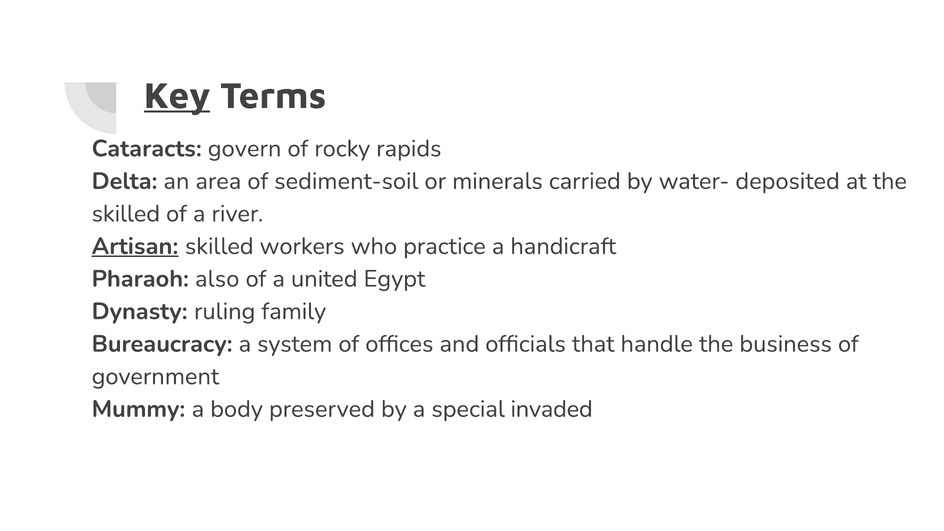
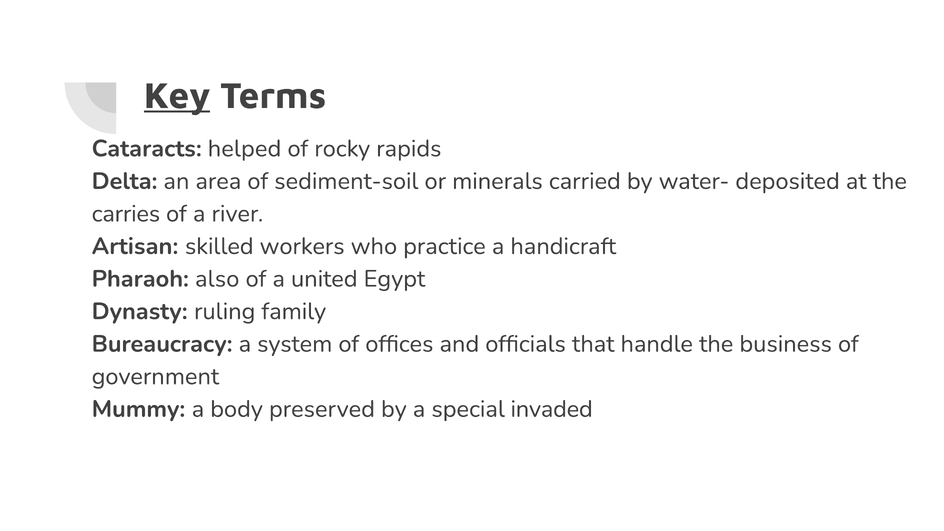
govern: govern -> helped (245, 149)
skilled: skilled -> carries (126, 214)
Artisan underline: present -> none (135, 246)
